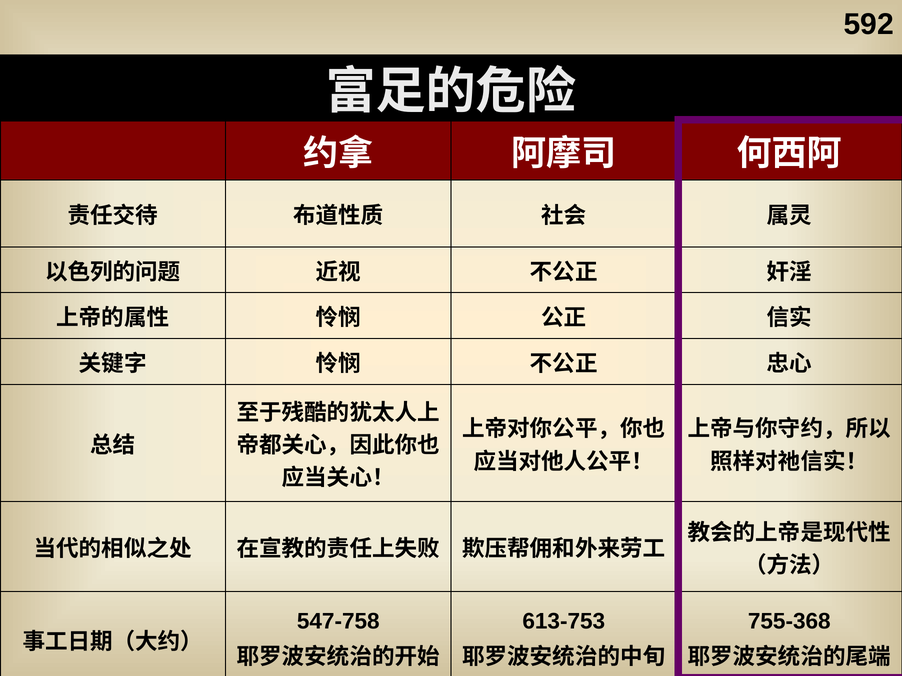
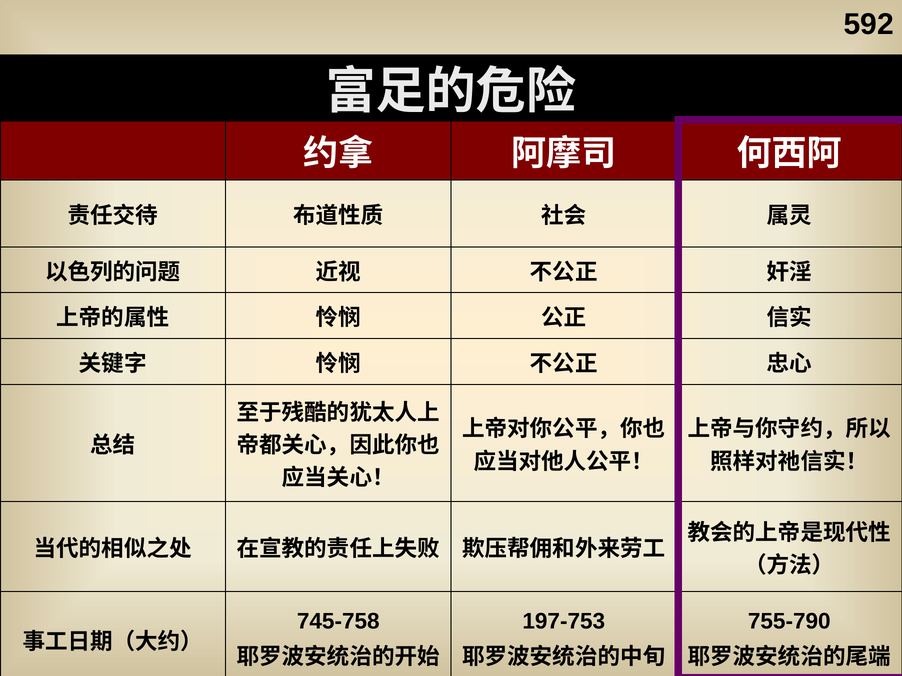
547-758: 547-758 -> 745-758 (338, 622)
613-753: 613-753 -> 197-753 (564, 622)
755-368: 755-368 -> 755-790 (789, 622)
